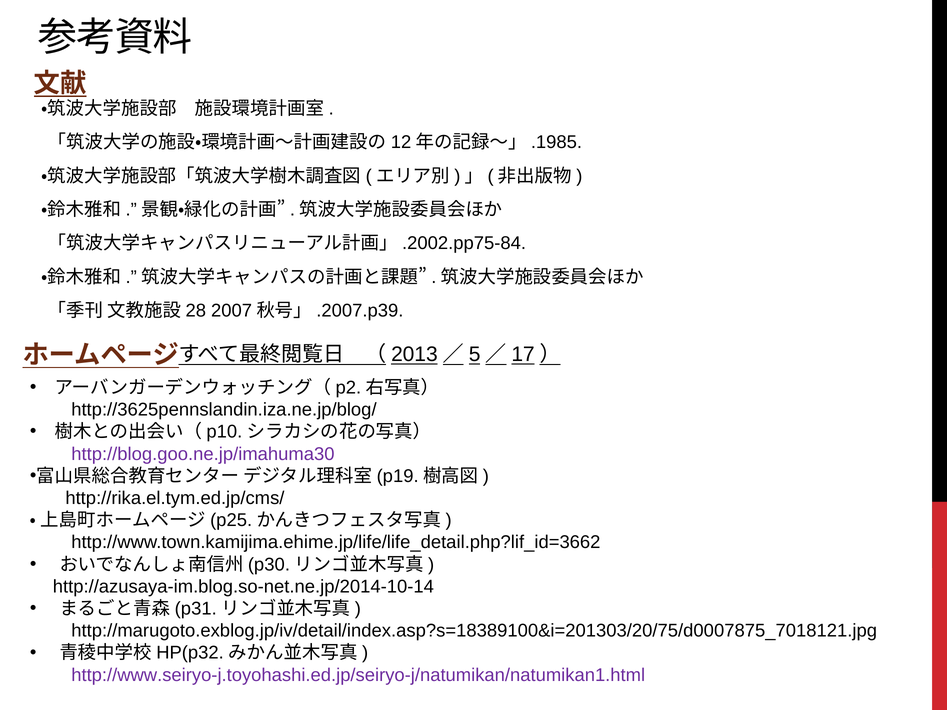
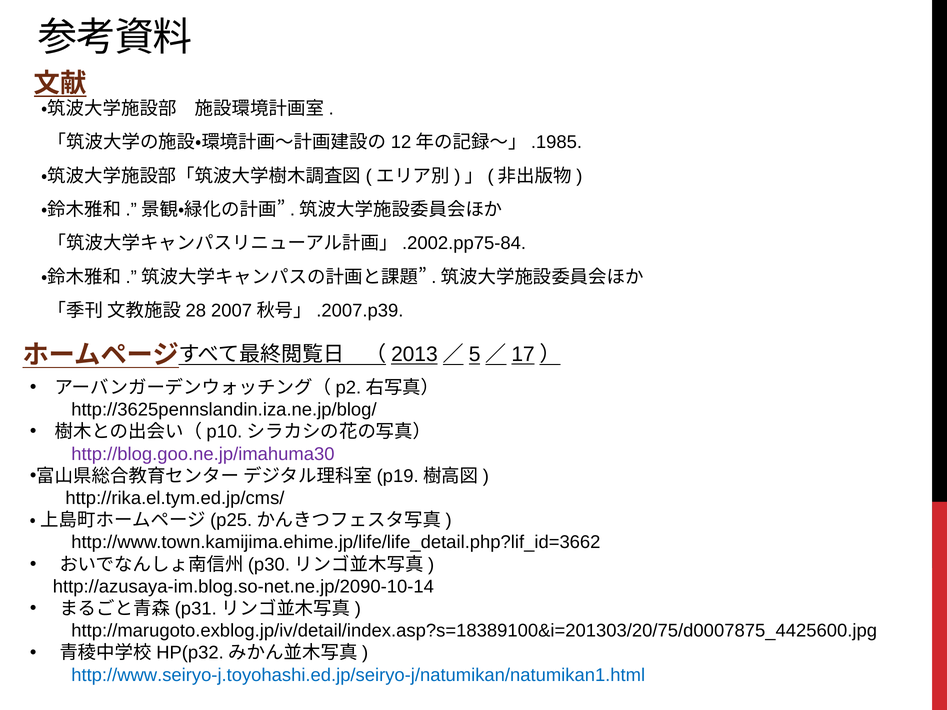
http://azusaya-im.blog.so-net.ne.jp/2014-10-14: http://azusaya-im.blog.so-net.ne.jp/2014-10-14 -> http://azusaya-im.blog.so-net.ne.jp/2090-10-14 (243, 587)
http://marugoto.exblog.jp/iv/detail/index.asp?s=18389100&i=201303/20/75/d0007875_7018121.jpg: http://marugoto.exblog.jp/iv/detail/index.asp?s=18389100&i=201303/20/75/d0007875_7018121.jpg -> http://marugoto.exblog.jp/iv/detail/index.asp?s=18389100&i=201303/20/75/d0007875_4425600.jpg (474, 631)
http://www.seiryo-j.toyohashi.ed.jp/seiryo-j/natumikan/natumikan1.html colour: purple -> blue (358, 675)
